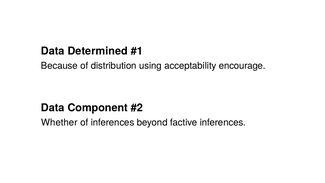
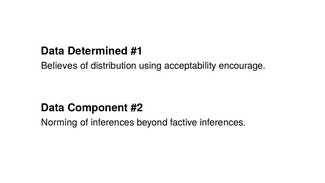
Because: Because -> Believes (59, 66)
Whether: Whether -> Norming (59, 122)
